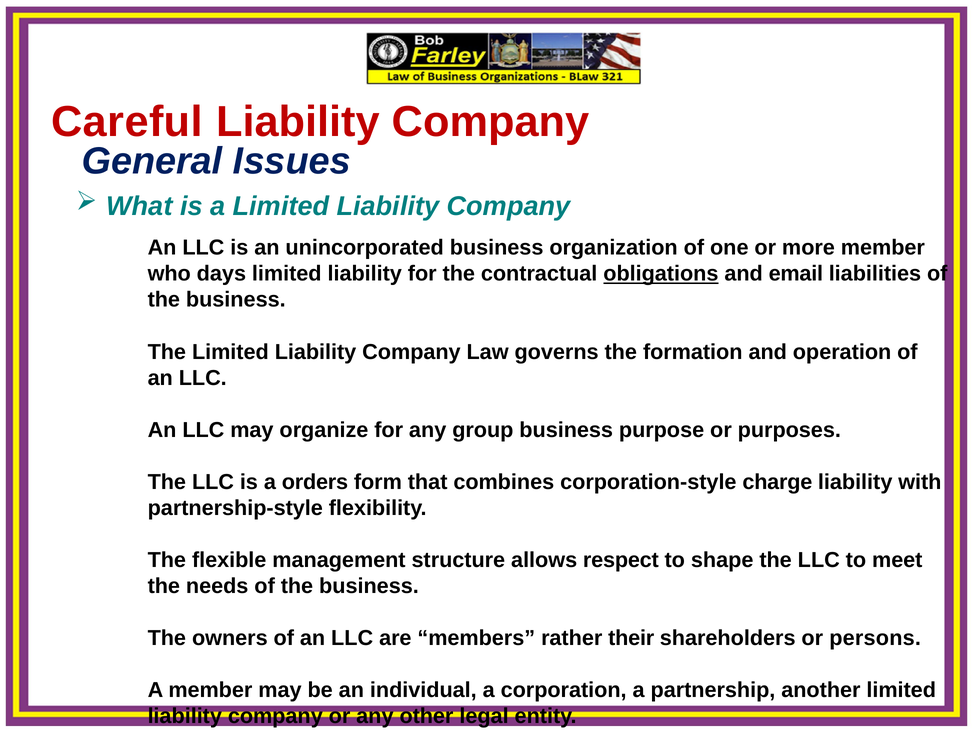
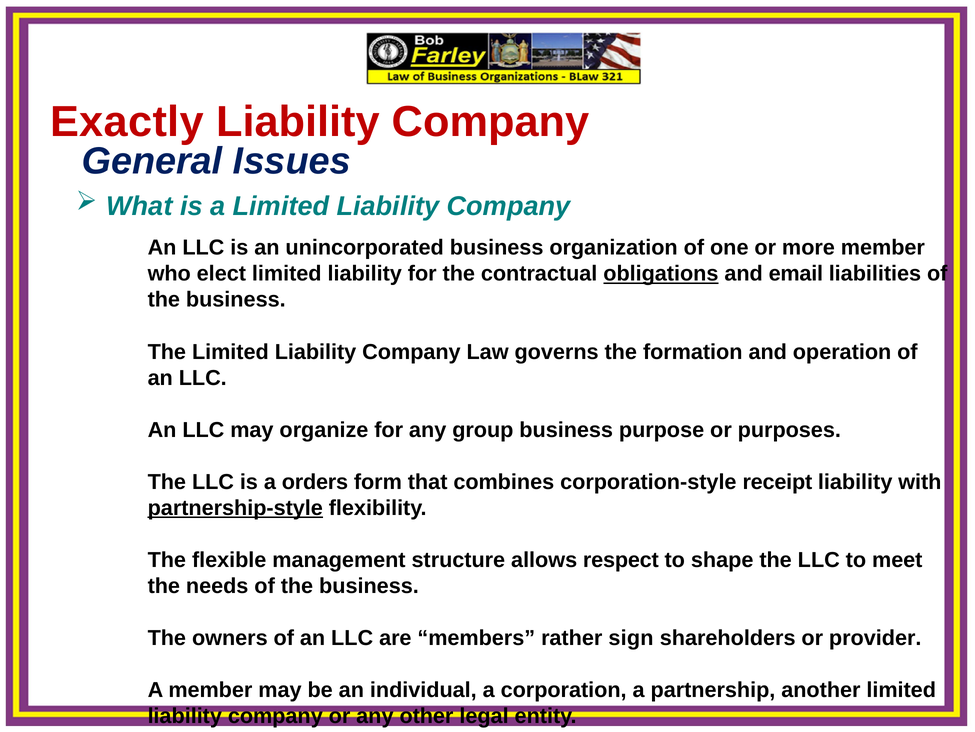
Careful: Careful -> Exactly (127, 122)
days: days -> elect (221, 274)
charge: charge -> receipt (777, 481)
partnership-style underline: none -> present (235, 507)
their: their -> sign (631, 637)
persons: persons -> provider (875, 637)
